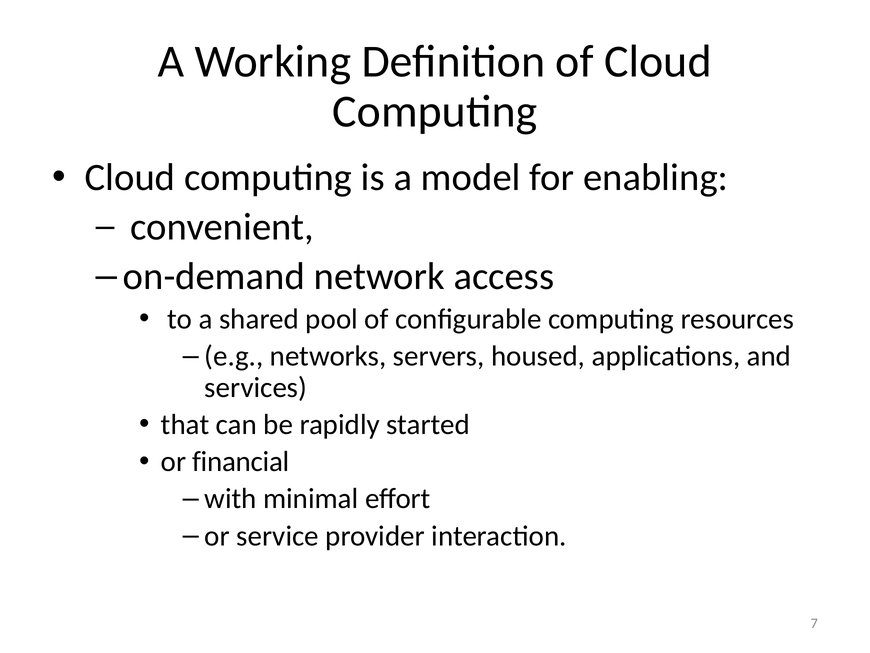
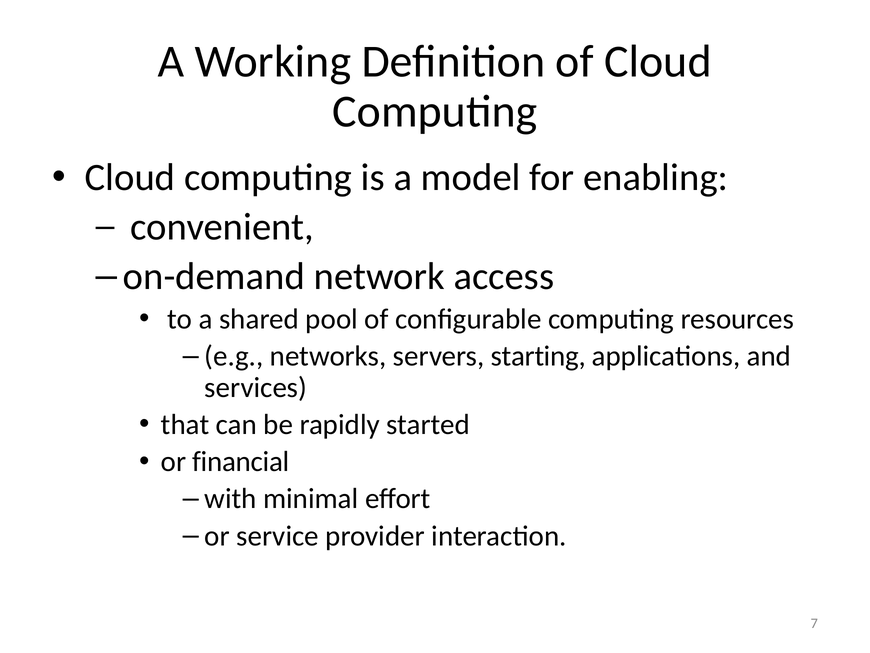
housed: housed -> starting (538, 356)
